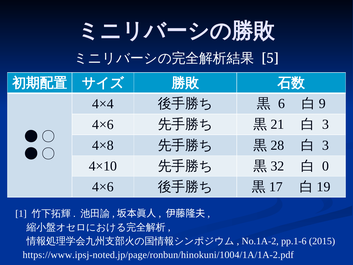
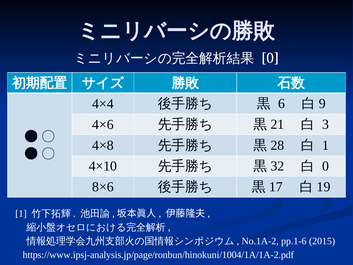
5: 5 -> 0 (270, 58)
3: 3 -> 1 (326, 145)
4×6: 4×6 -> 8×6 (103, 187)
https://www.ipsj-noted.jp/page/ronbun/hinokuni/1004/1A/1A-2.pdf: https://www.ipsj-noted.jp/page/ronbun/hinokuni/1004/1A/1A-2.pdf -> https://www.ipsj-analysis.jp/page/ronbun/hinokuni/1004/1A/1A-2.pdf (158, 255)
